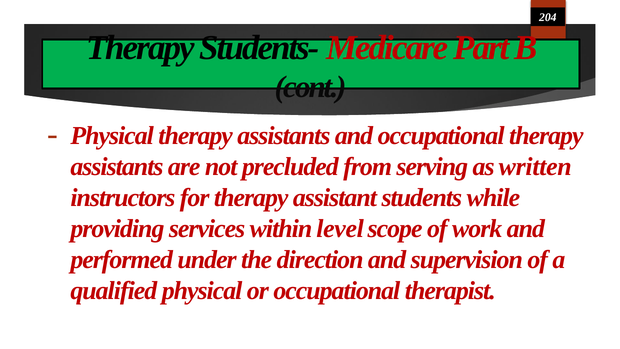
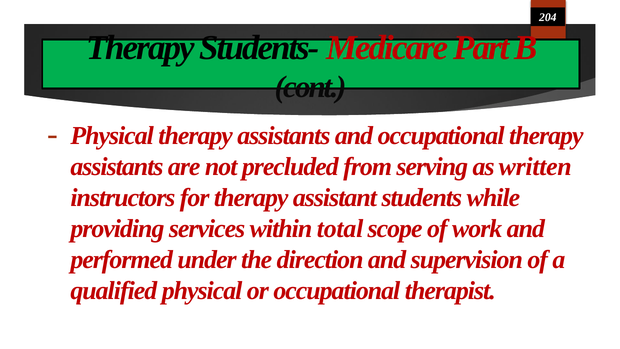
level: level -> total (340, 228)
